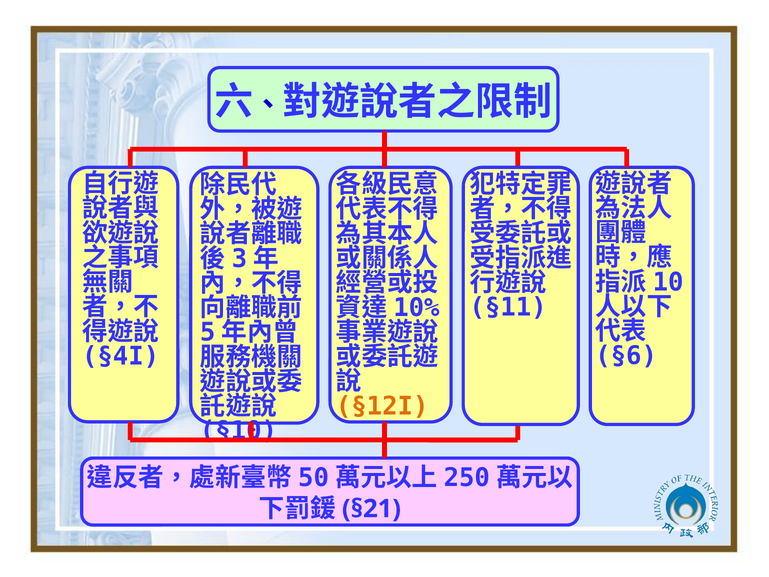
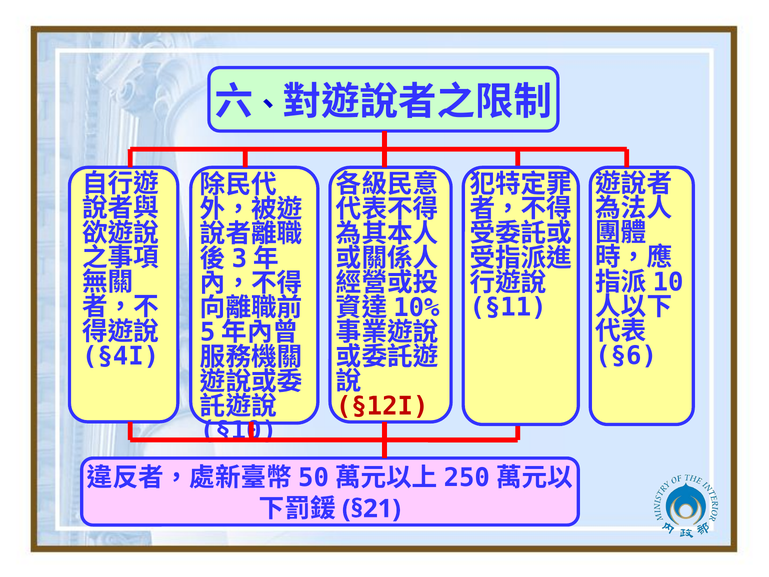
§12I colour: orange -> red (382, 406)
